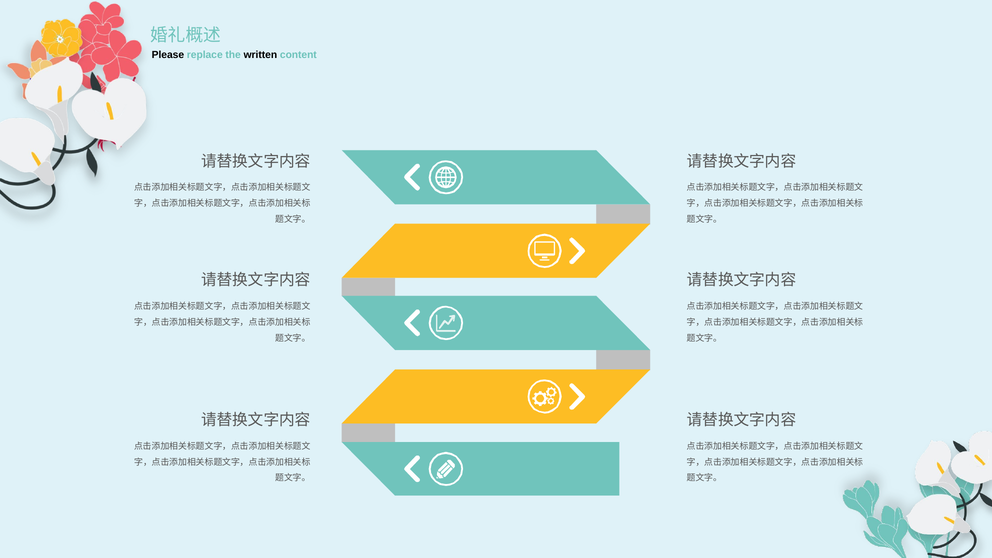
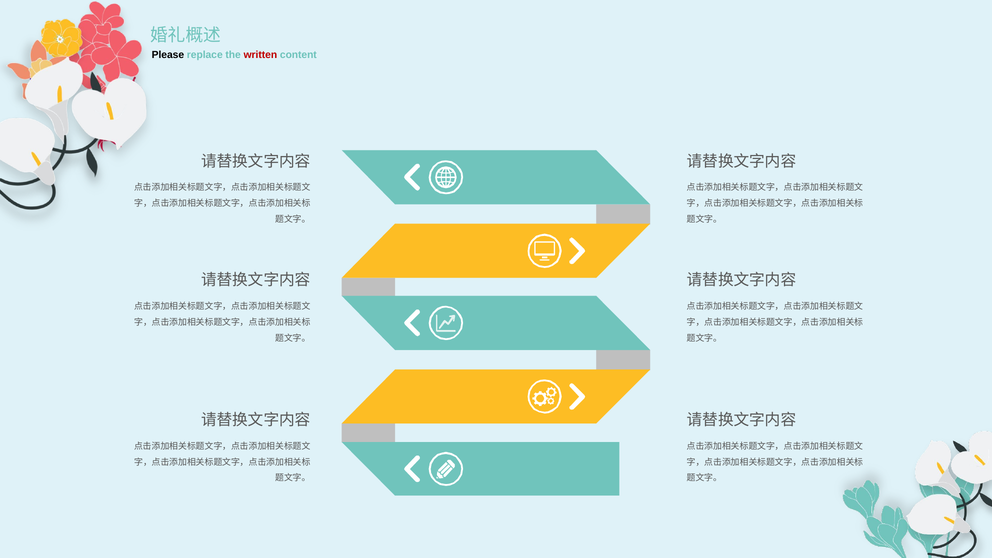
written colour: black -> red (260, 55)
